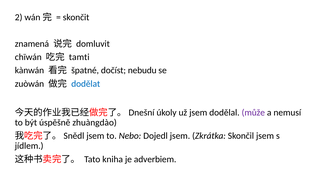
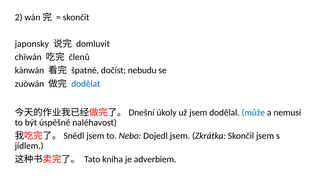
znamená: znamená -> japonsky (32, 44)
tamti: tamti -> členů (79, 57)
může colour: purple -> blue (253, 113)
zhuàngdào: zhuàngdào -> naléhavost (95, 123)
